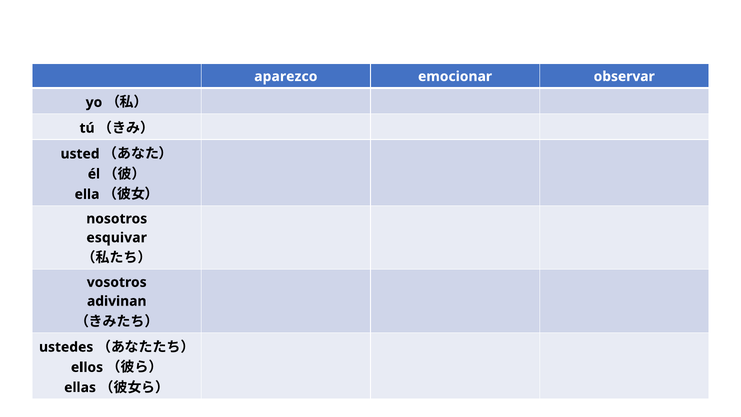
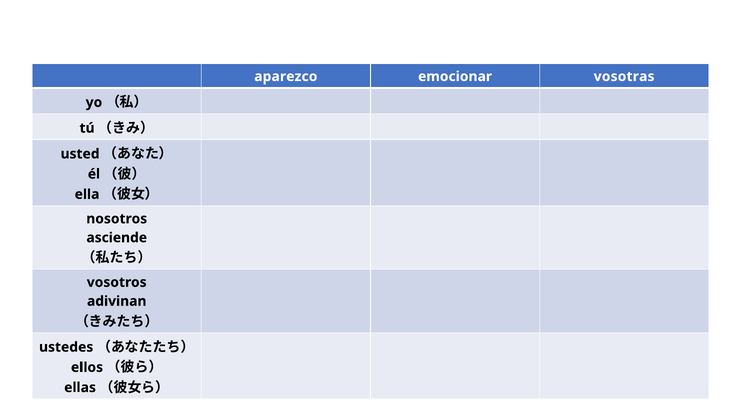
observar: observar -> vosotras (624, 76)
esquivar: esquivar -> asciende (117, 238)
